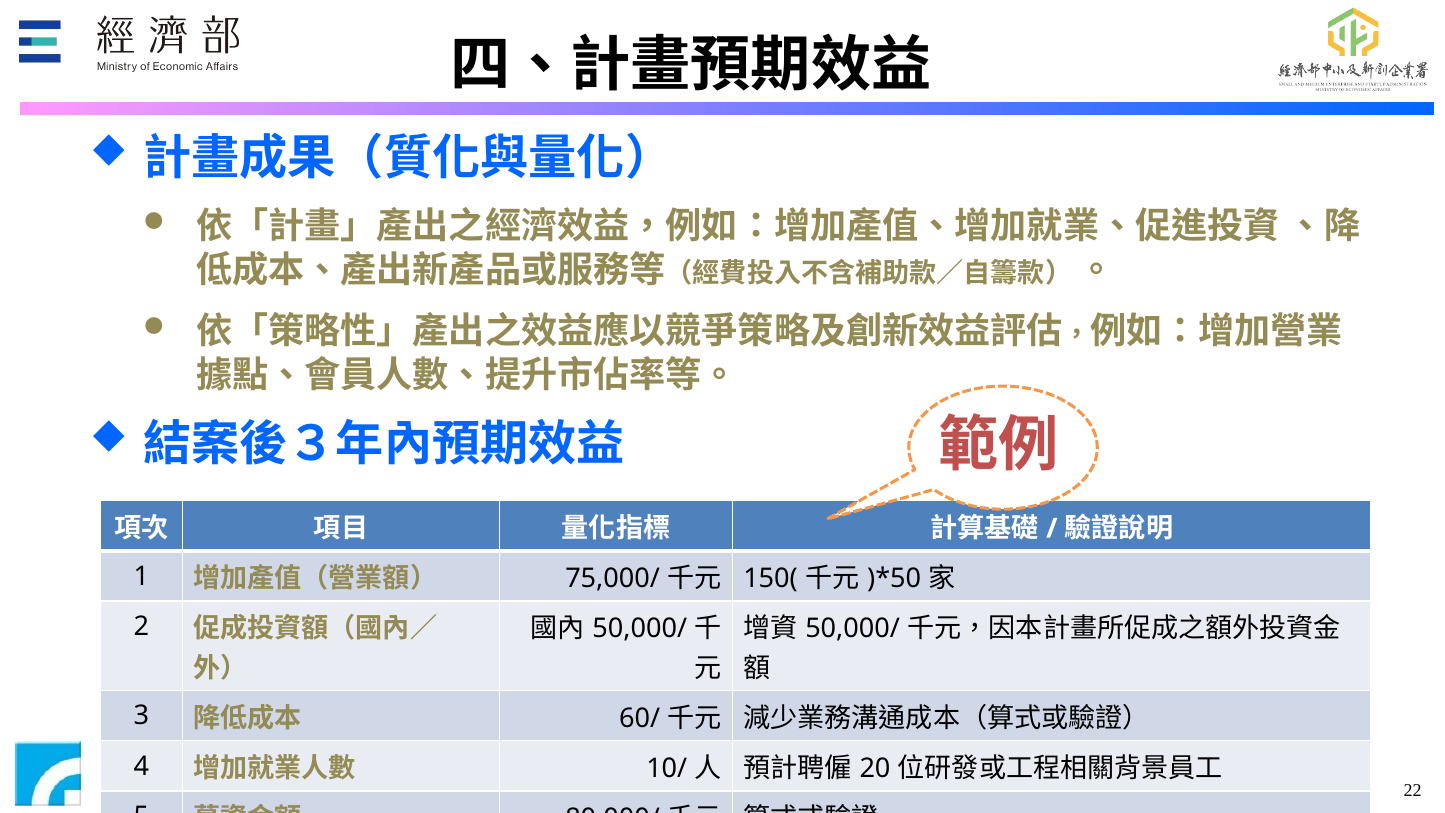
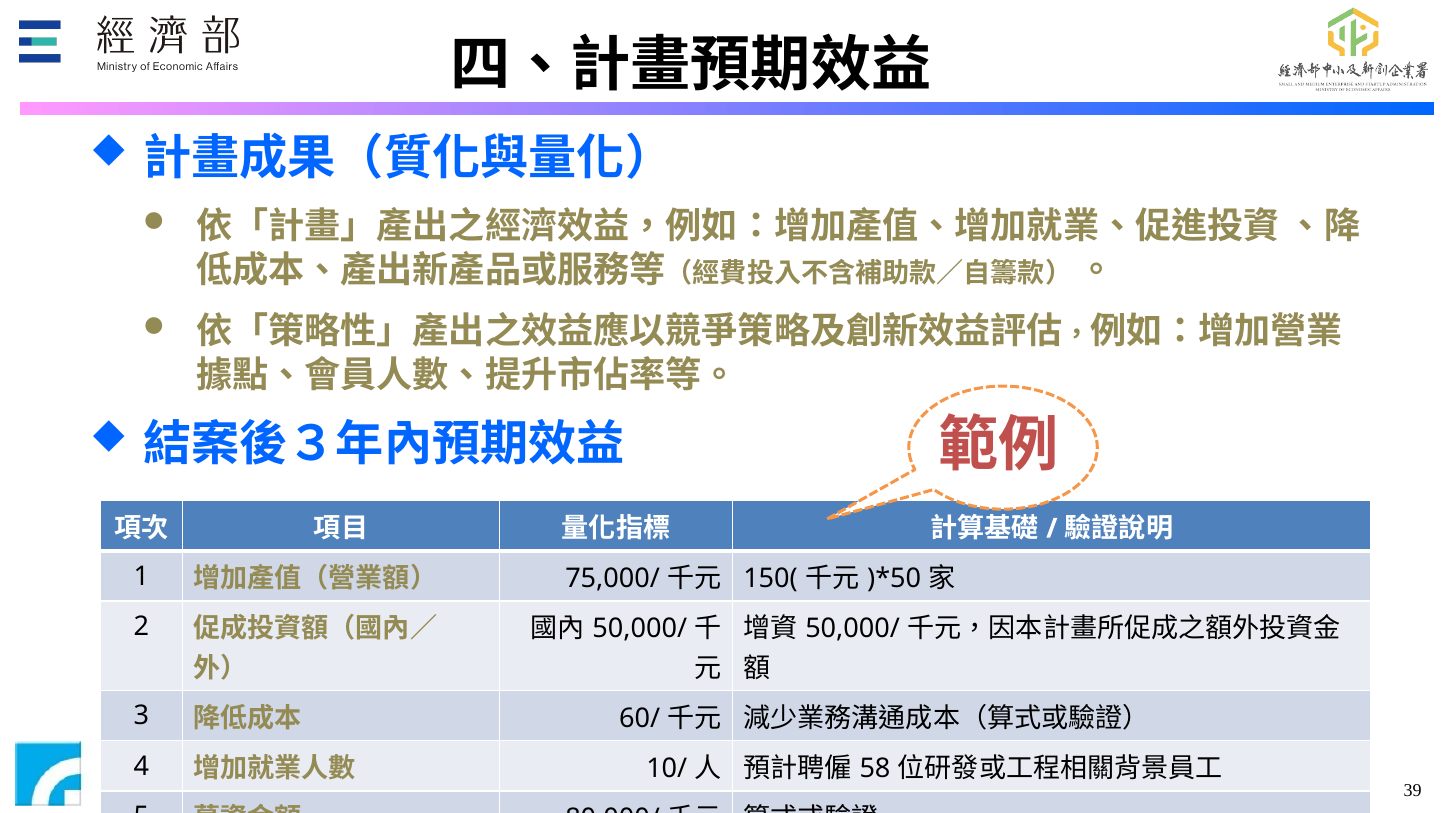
20: 20 -> 58 (875, 769)
22: 22 -> 39 (1413, 791)
